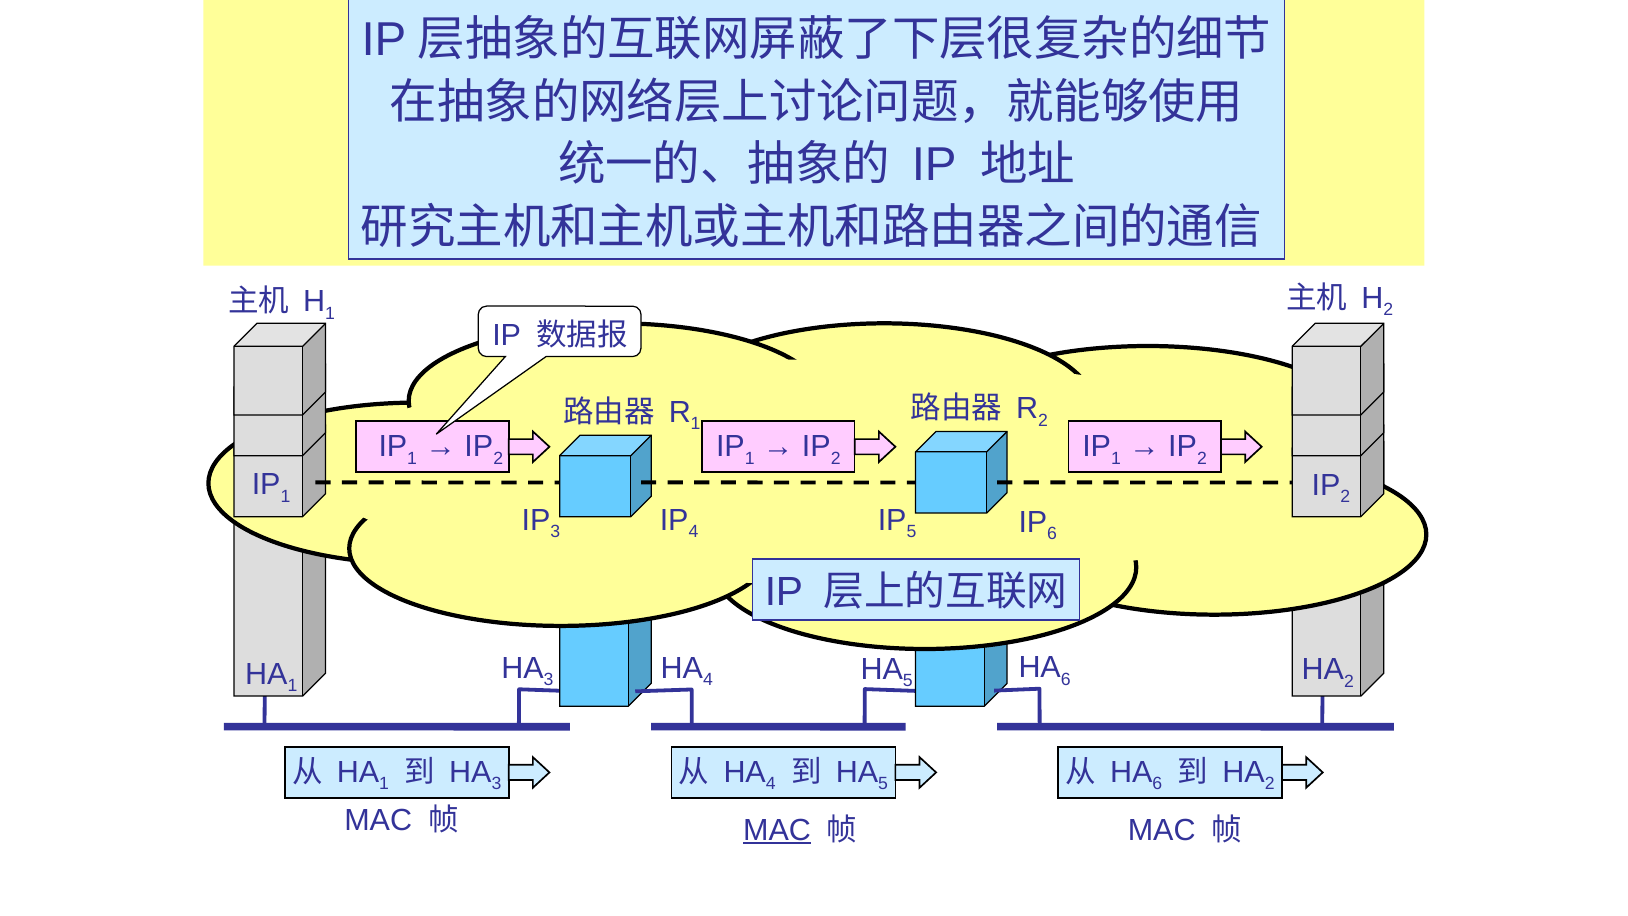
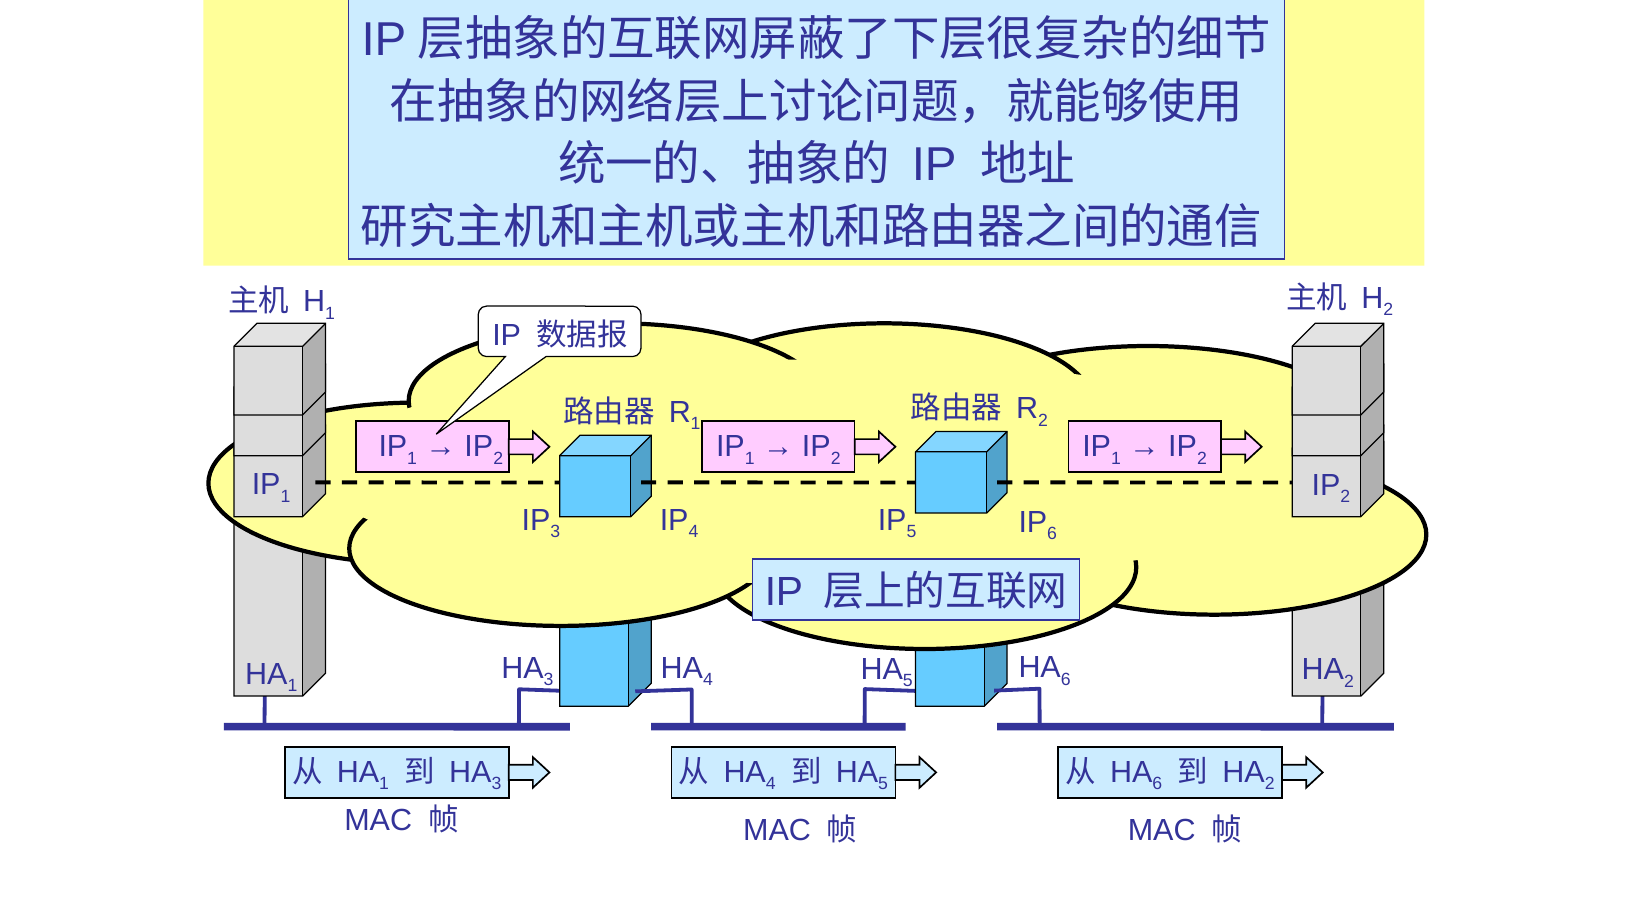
MAC underline: present -> none (777, 830)
